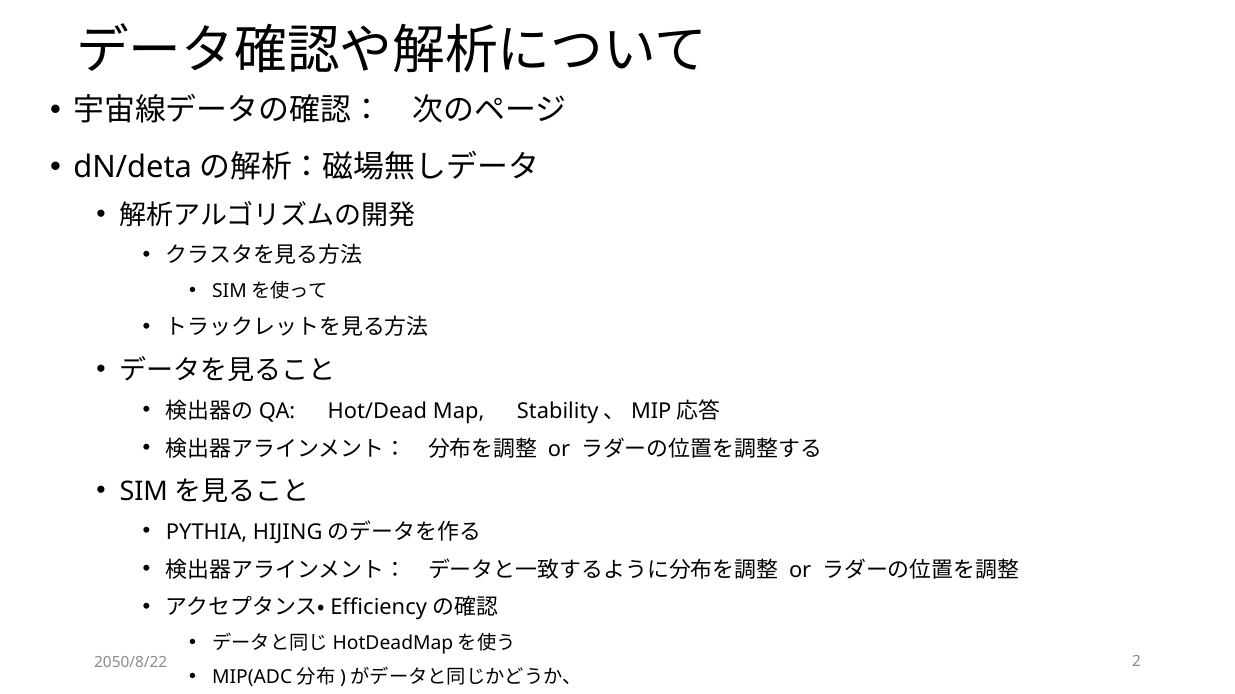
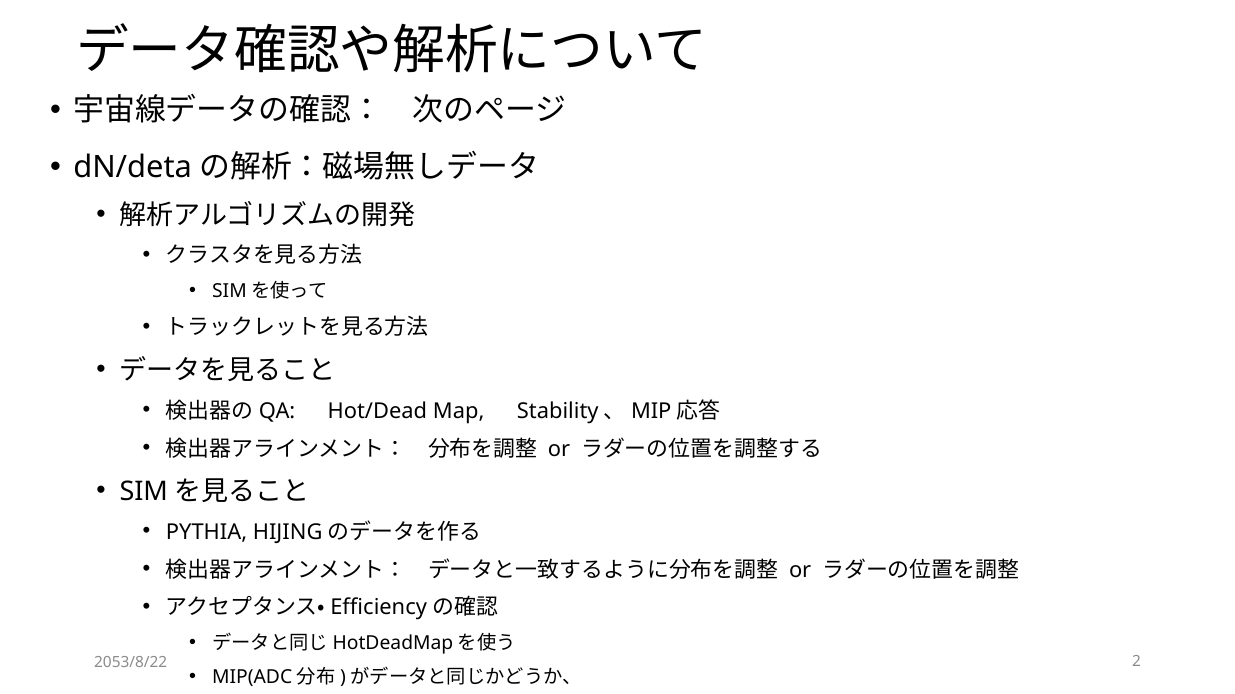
2050/8/22: 2050/8/22 -> 2053/8/22 (131, 663)
